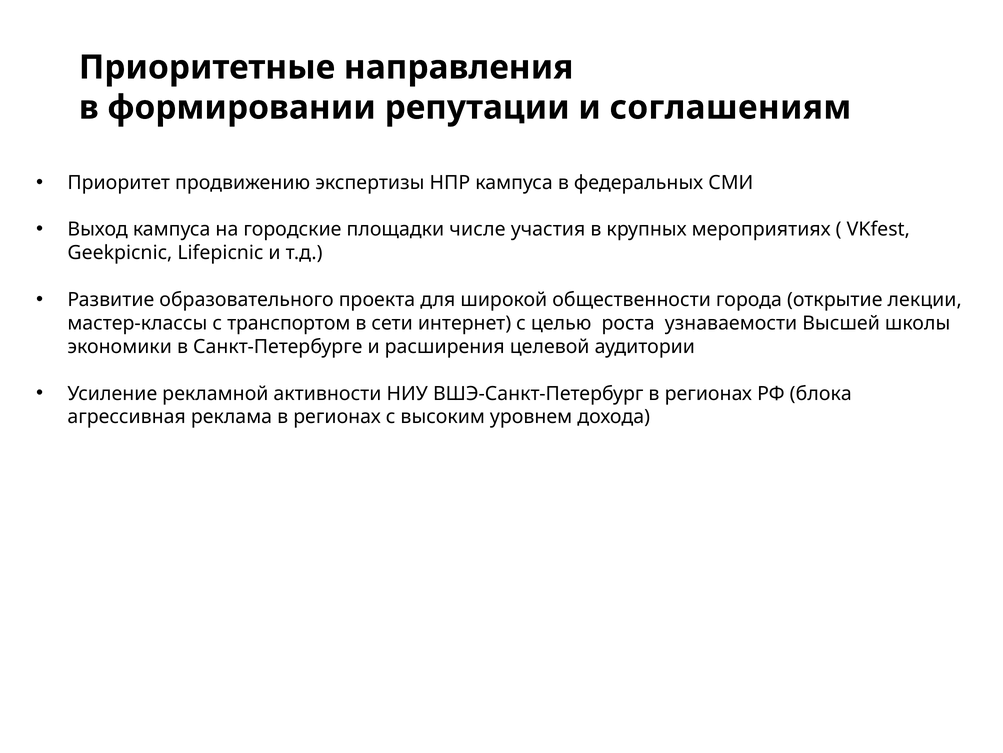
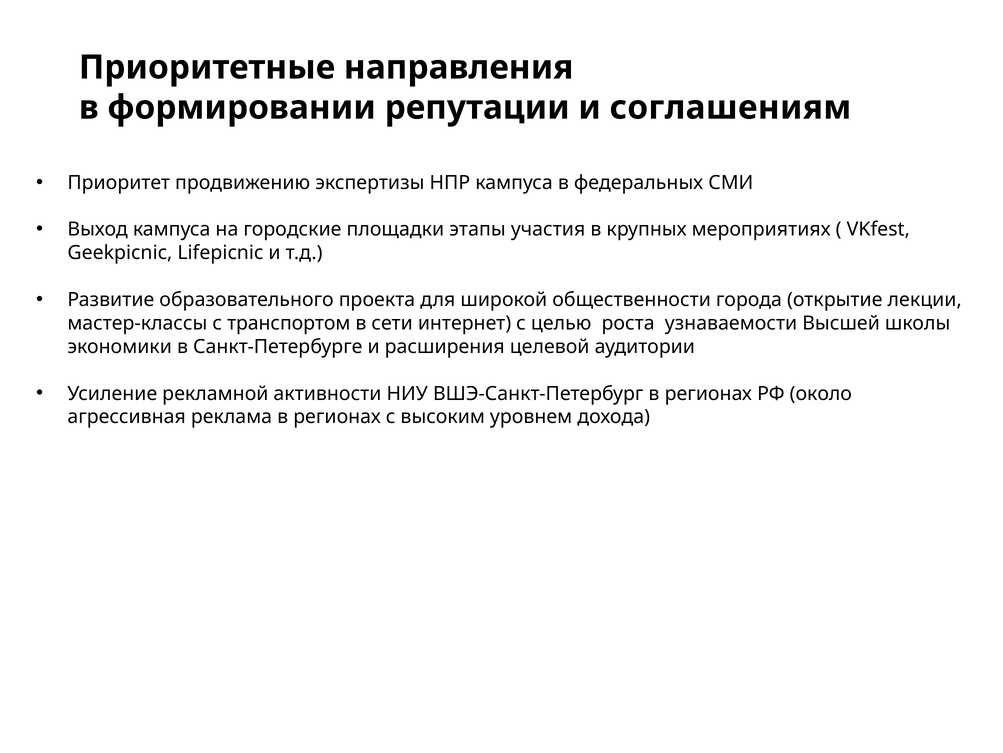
числе: числе -> этапы (478, 229)
блока: блока -> около (821, 393)
